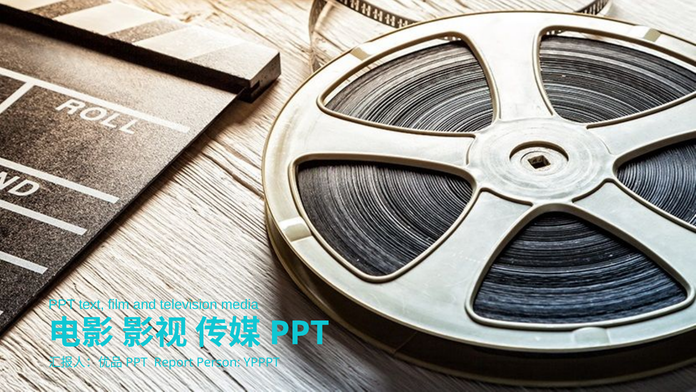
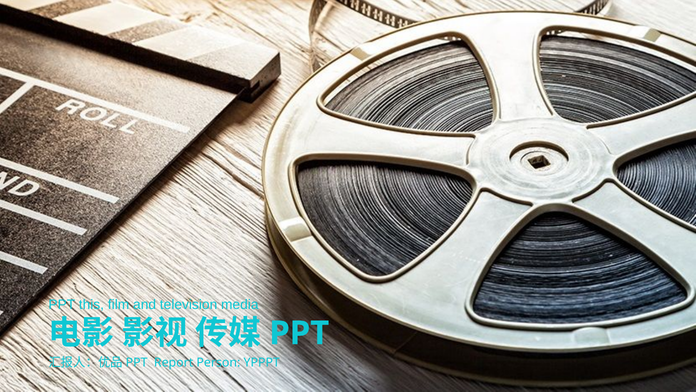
text: text -> this (91, 304)
